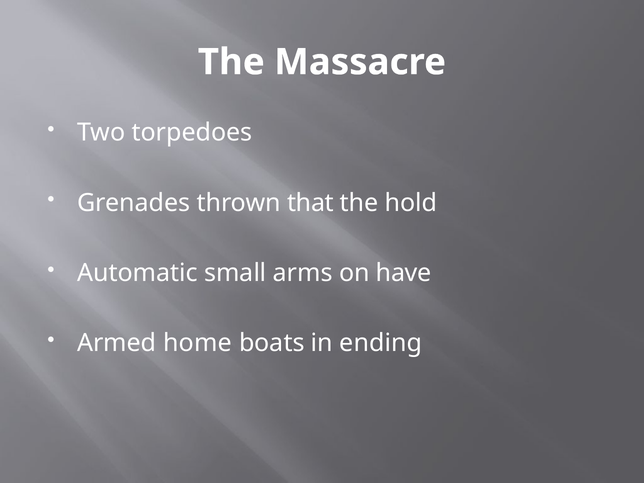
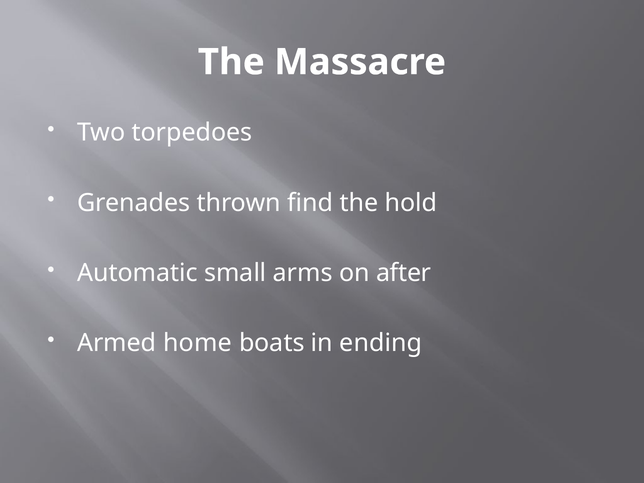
that: that -> find (310, 203)
have: have -> after (404, 273)
